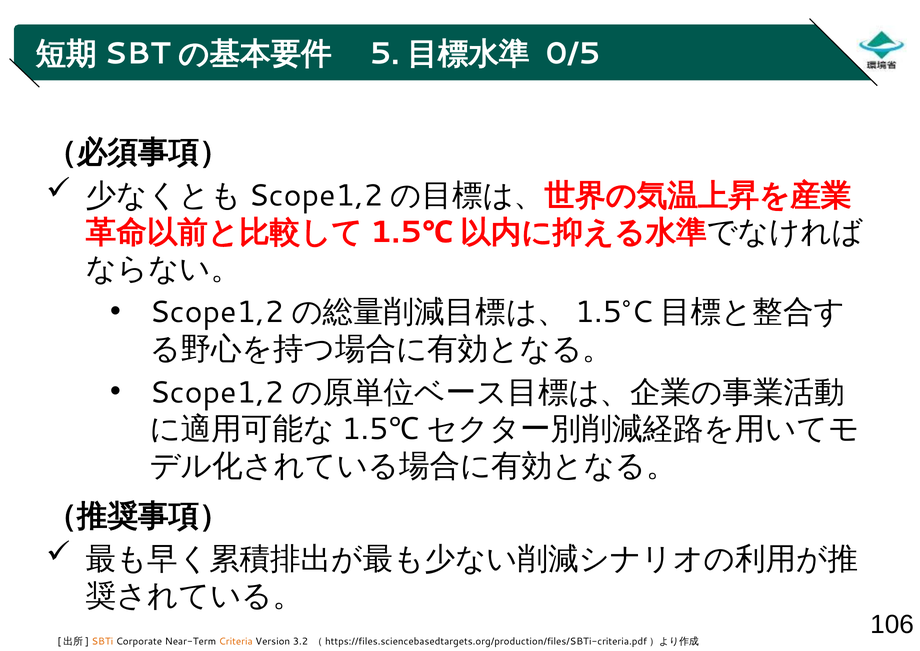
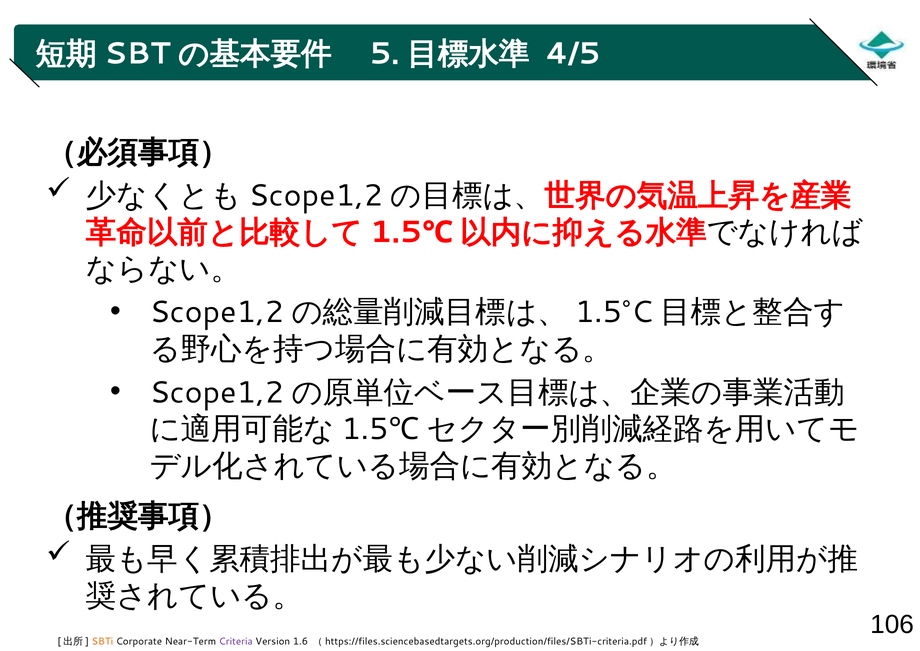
0/5: 0/5 -> 4/5 (573, 54)
Criteria colour: orange -> purple (236, 641)
3.2: 3.2 -> 1.6 (300, 641)
